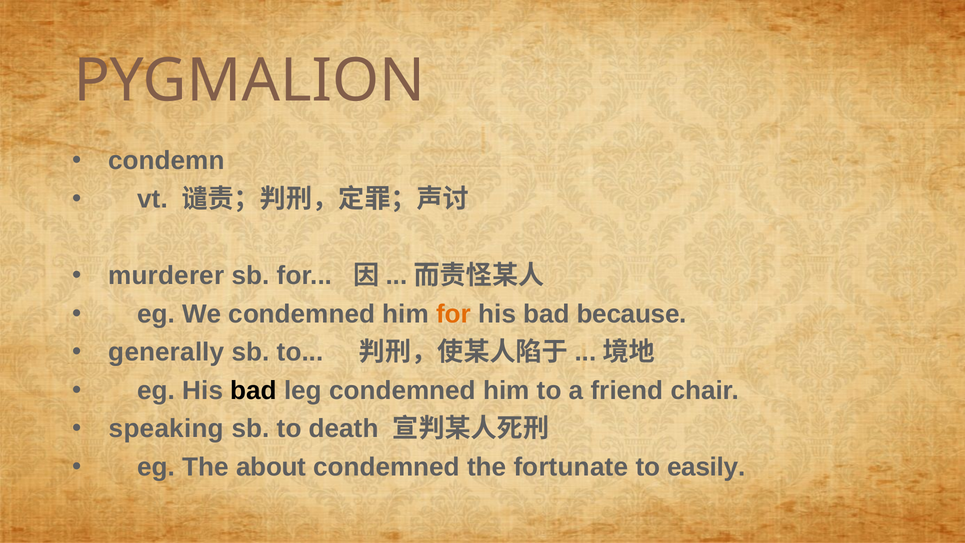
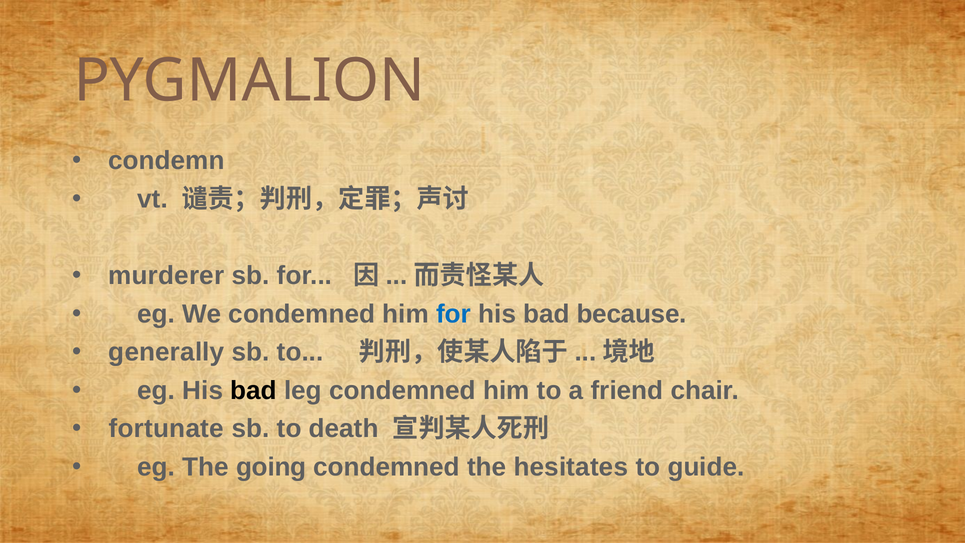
for colour: orange -> blue (454, 314)
speaking: speaking -> fortunate (166, 429)
about: about -> going (271, 467)
fortunate: fortunate -> hesitates (571, 467)
easily: easily -> guide (706, 467)
